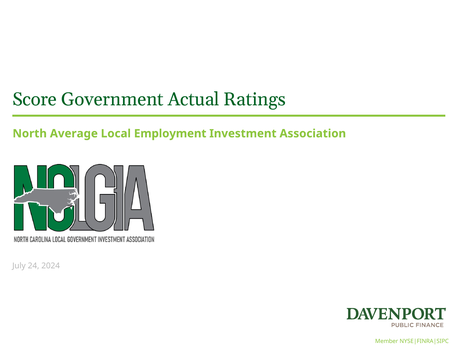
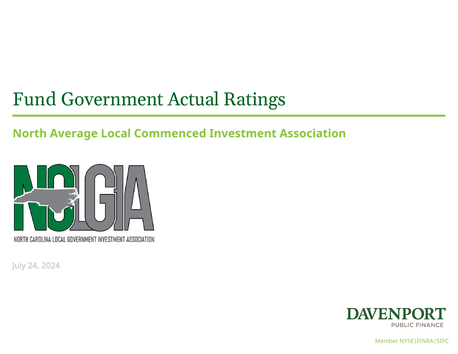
Score: Score -> Fund (34, 99)
Employment: Employment -> Commenced (170, 134)
